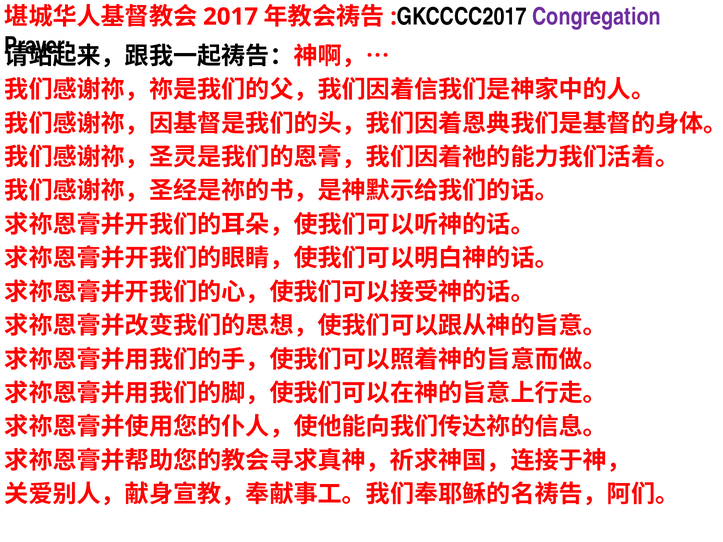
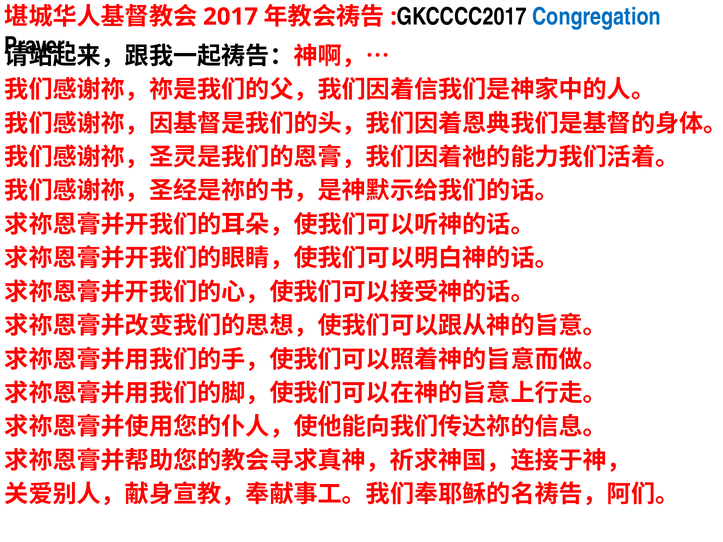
Congregation colour: purple -> blue (596, 17)
